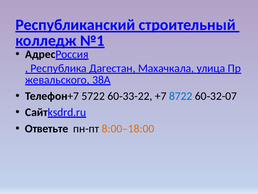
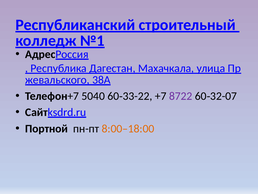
5722: 5722 -> 5040 (93, 96)
8722 colour: blue -> purple (181, 96)
Ответьте: Ответьте -> Портной (47, 128)
